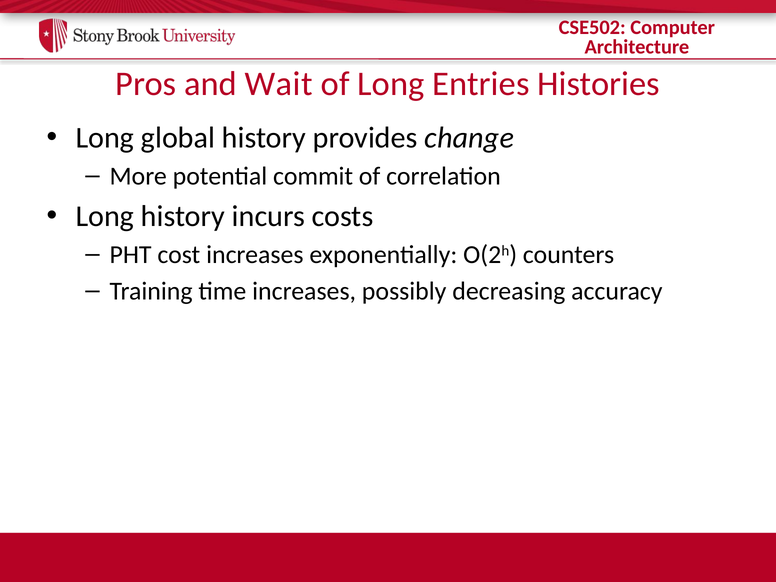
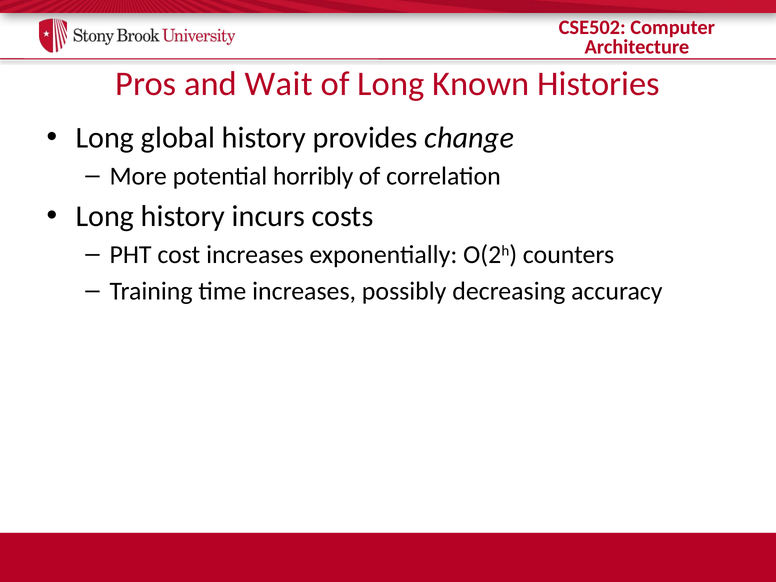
Entries: Entries -> Known (481, 84)
commit: commit -> horribly (313, 176)
